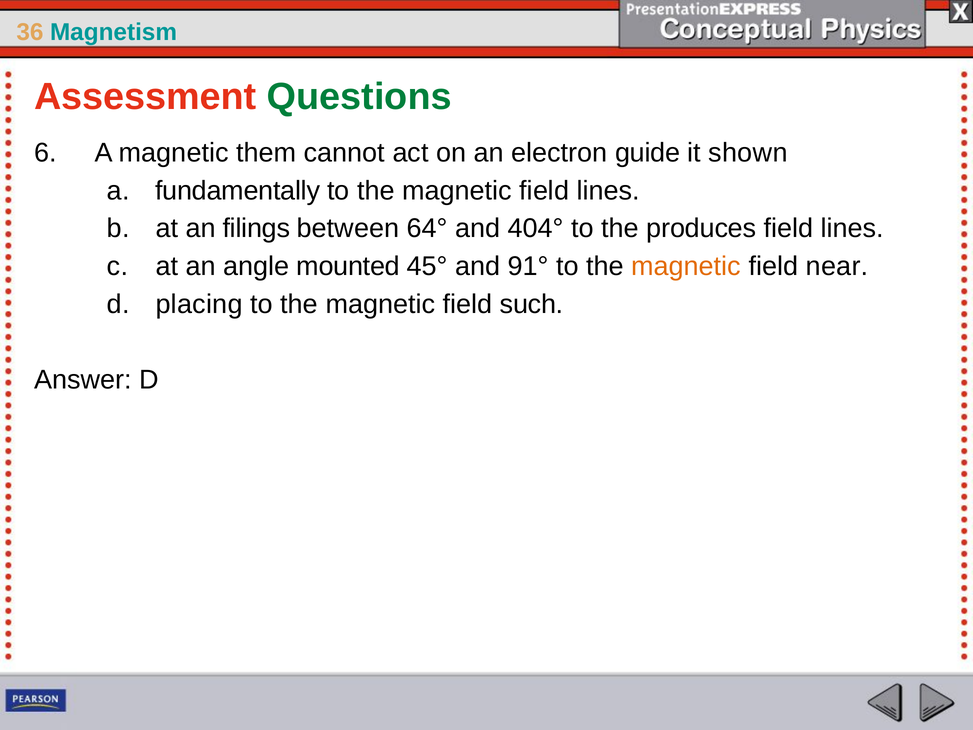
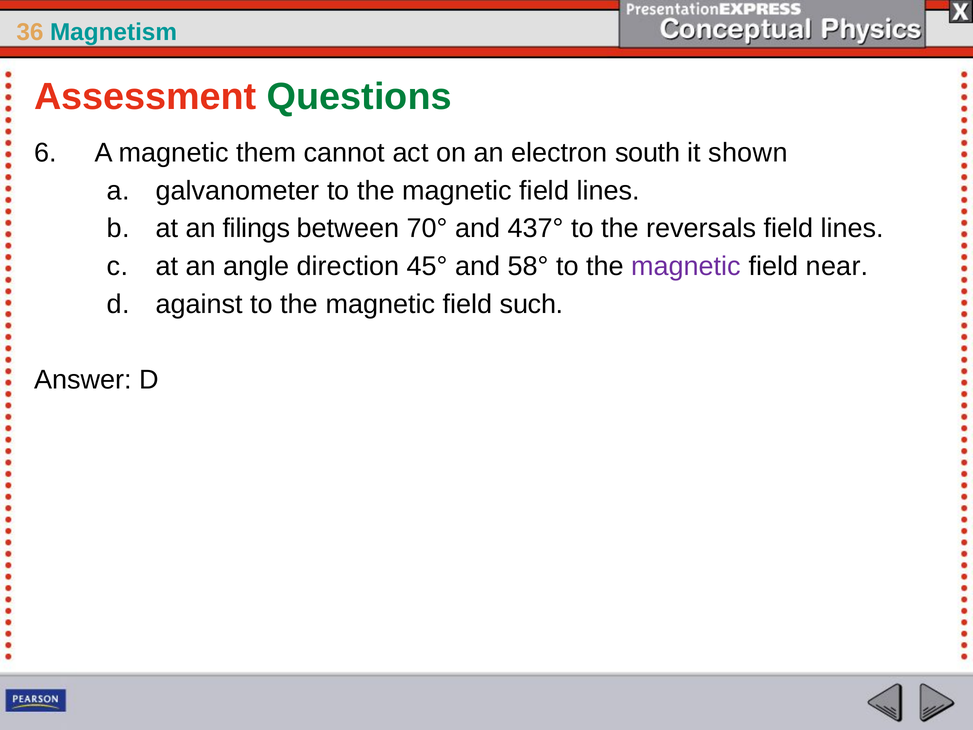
guide: guide -> south (648, 153)
fundamentally: fundamentally -> galvanometer (238, 191)
64°: 64° -> 70° (427, 228)
404°: 404° -> 437° (536, 228)
produces: produces -> reversals (701, 228)
mounted: mounted -> direction (348, 266)
91°: 91° -> 58° (528, 266)
magnetic colour: orange -> purple (686, 266)
placing: placing -> against (199, 304)
